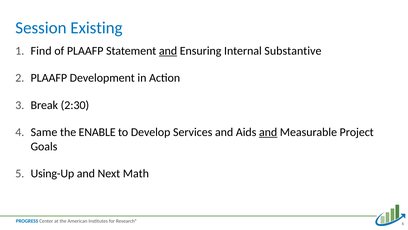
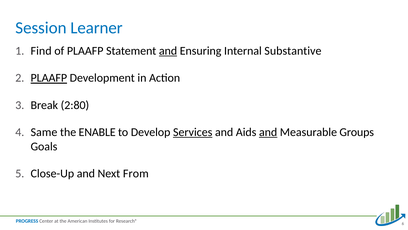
Existing: Existing -> Learner (96, 28)
PLAAFP underline: none -> present (49, 78)
2:30: 2:30 -> 2:80 (75, 105)
Services underline: none -> present (193, 132)
Project: Project -> Groups (357, 132)
Using-Up: Using-Up -> Close-Up (52, 173)
Math: Math -> From (136, 173)
